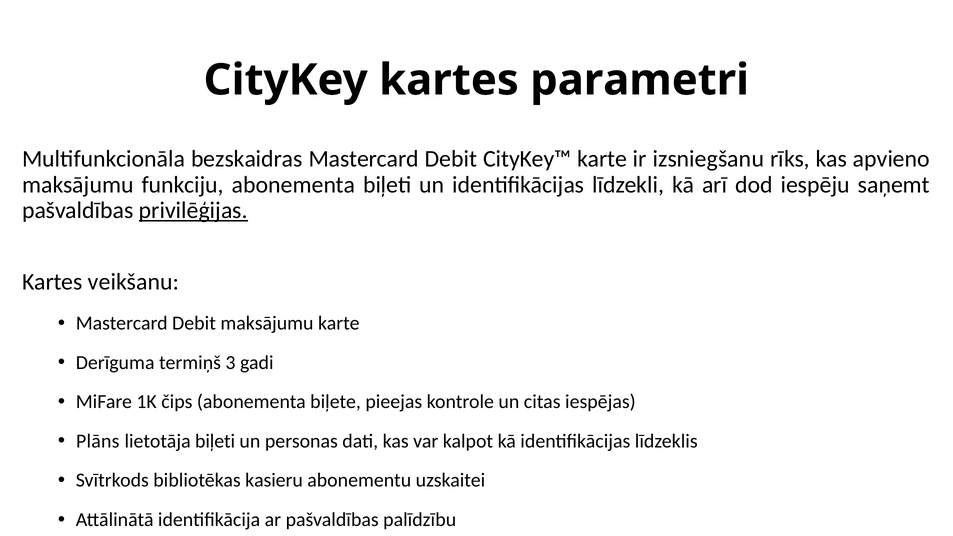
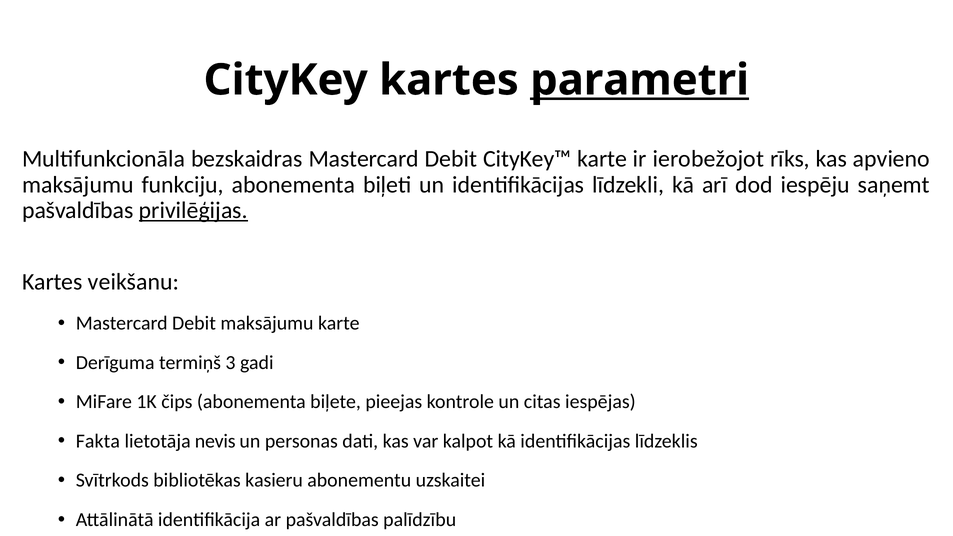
parametri underline: none -> present (640, 80)
izsniegšanu: izsniegšanu -> ierobežojot (708, 159)
Plāns: Plāns -> Fakta (98, 441)
lietotāja biļeti: biļeti -> nevis (215, 441)
